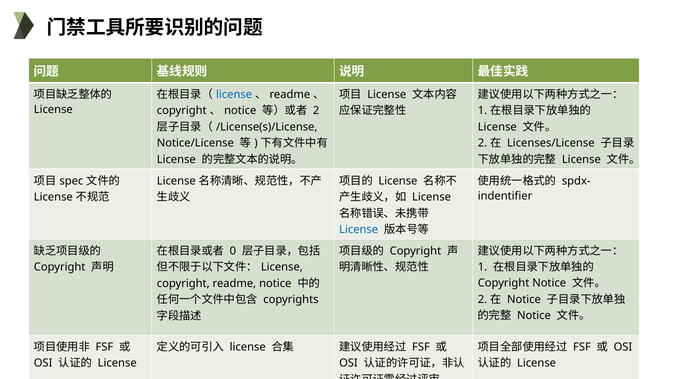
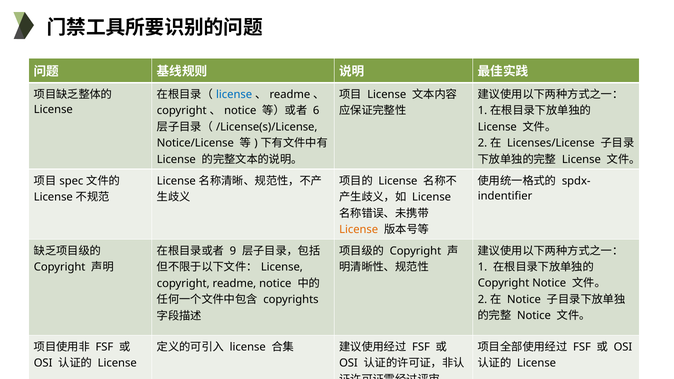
2: 2 -> 6 (316, 111)
License colour: blue -> orange (359, 230)
0: 0 -> 9 (233, 251)
